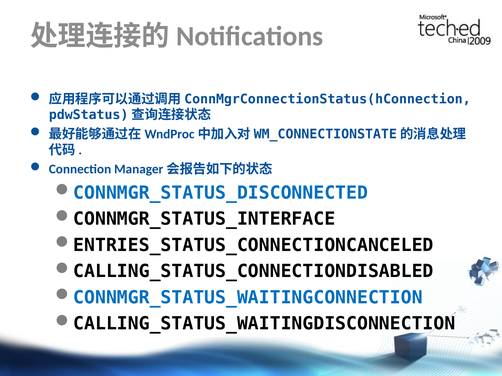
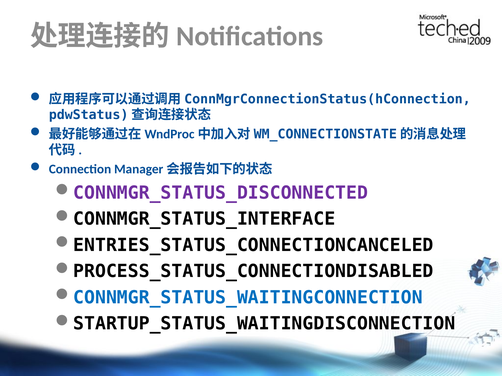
CONNMGR_STATUS_DISCONNECTED colour: blue -> purple (221, 193)
CALLING_STATUS_CONNECTIONDISABLED: CALLING_STATUS_CONNECTIONDISABLED -> PROCESS_STATUS_CONNECTIONDISABLED (253, 272)
CALLING_STATUS_WAITINGDISCONNECTION: CALLING_STATUS_WAITINGDISCONNECTION -> STARTUP_STATUS_WAITINGDISCONNECTION (264, 324)
